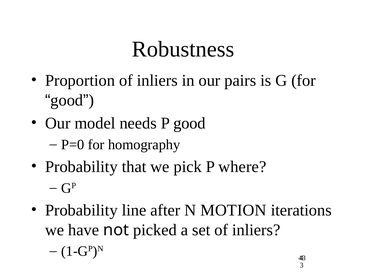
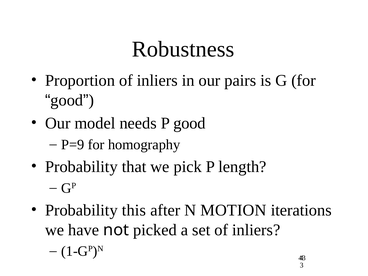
P=0: P=0 -> P=9 (73, 145)
where: where -> length (242, 167)
line: line -> this (134, 210)
